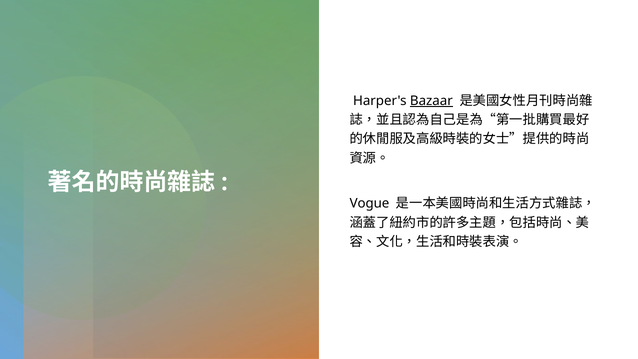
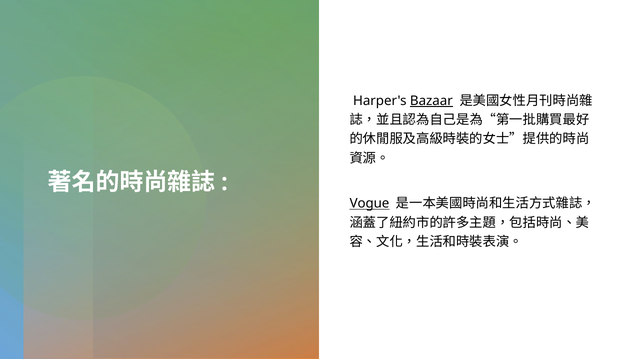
Vogue underline: none -> present (369, 204)
